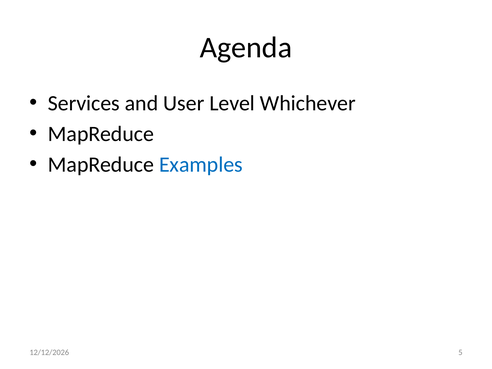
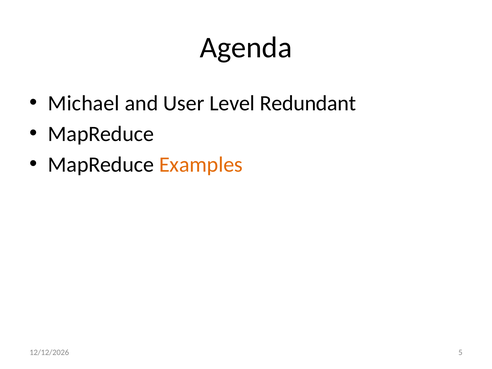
Services: Services -> Michael (84, 103)
Whichever: Whichever -> Redundant (308, 103)
Examples colour: blue -> orange (201, 165)
